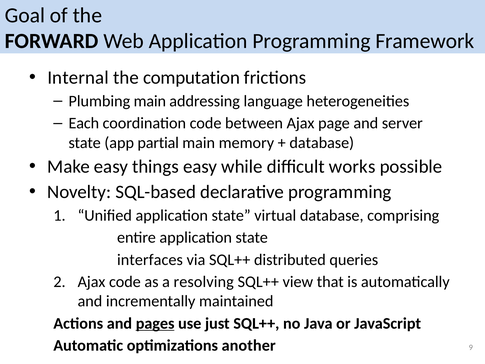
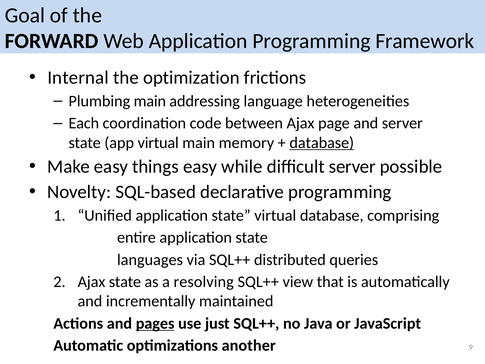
computation: computation -> optimization (191, 78)
app partial: partial -> virtual (158, 143)
database underline: none -> present (322, 143)
difficult works: works -> server (352, 167)
interfaces: interfaces -> languages (150, 260)
Ajax code: code -> state (125, 282)
